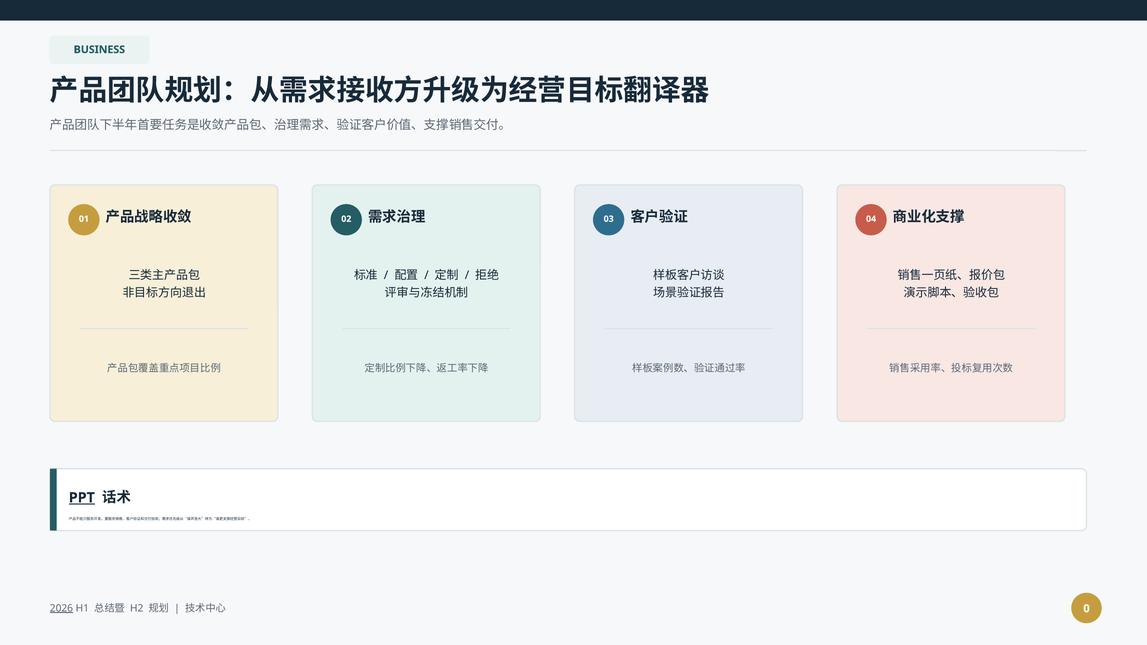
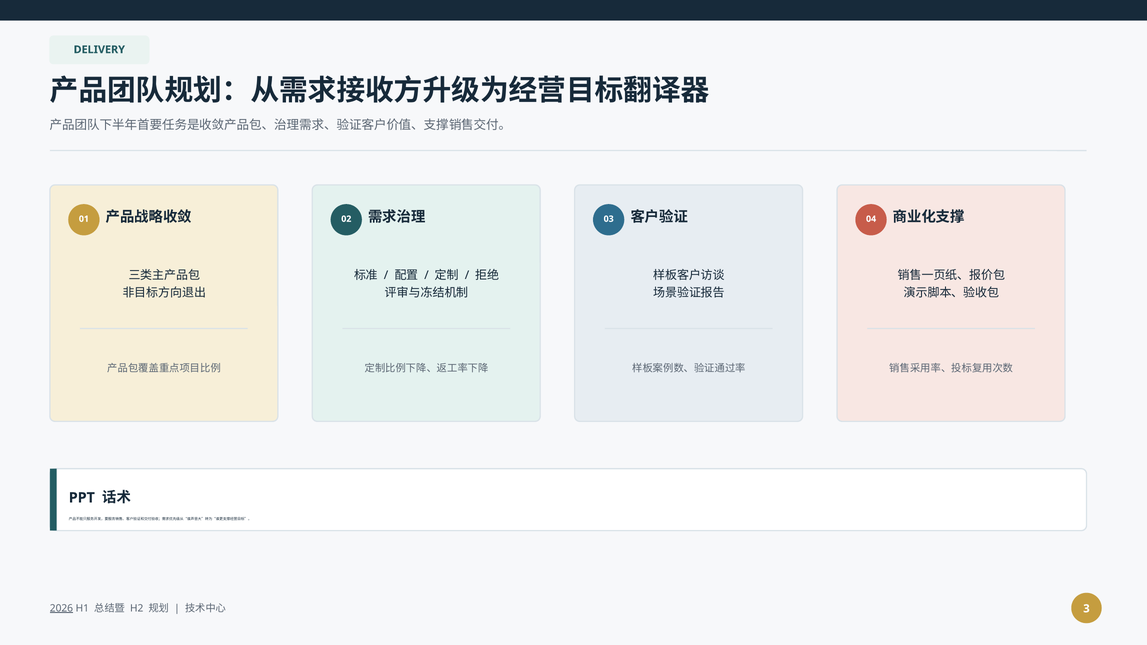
BUSINESS: BUSINESS -> DELIVERY (99, 50)
PPT underline: present -> none (82, 498)
0: 0 -> 3 (1087, 609)
